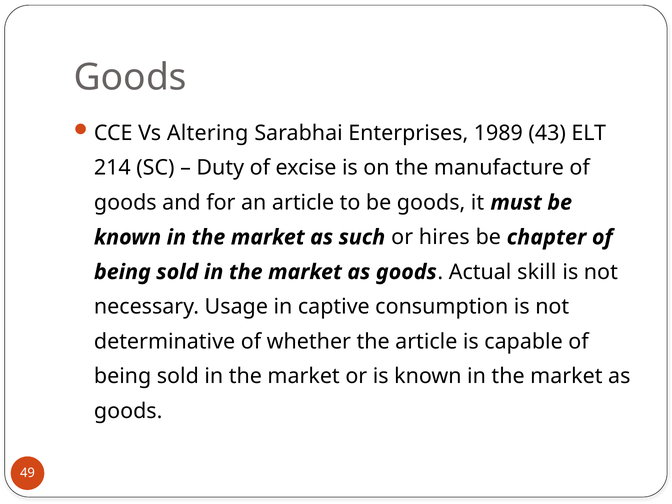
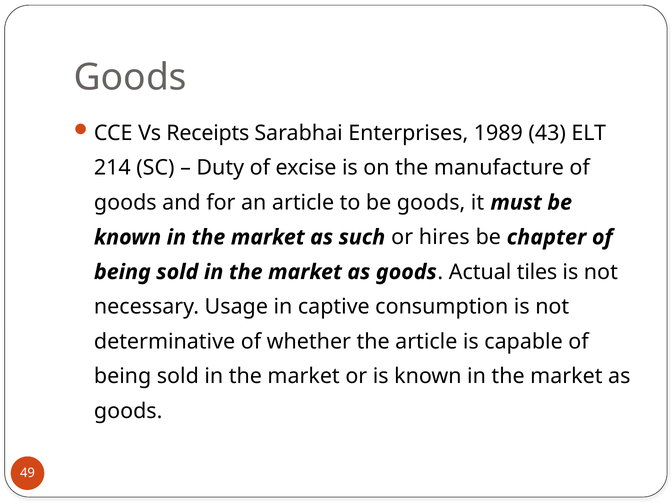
Altering: Altering -> Receipts (208, 133)
skill: skill -> tiles (537, 272)
